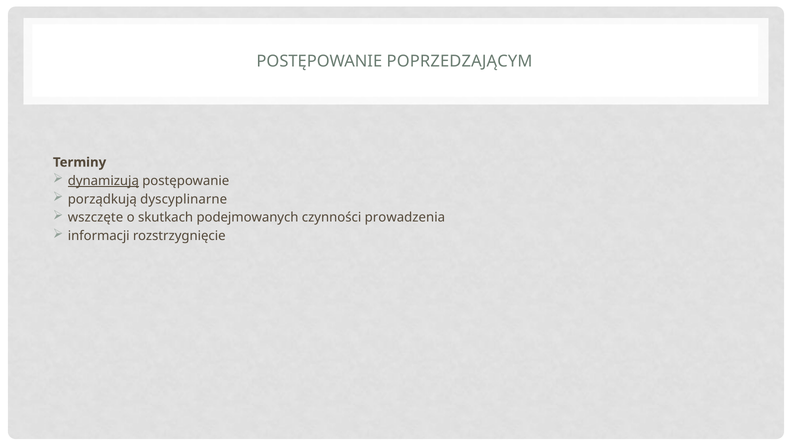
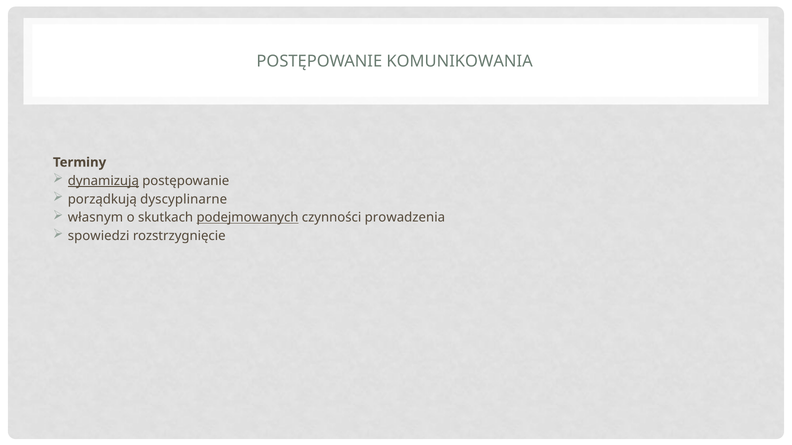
POPRZEDZAJĄCYM: POPRZEDZAJĄCYM -> KOMUNIKOWANIA (460, 61)
wszczęte: wszczęte -> własnym (95, 218)
podejmowanych underline: none -> present (248, 218)
informacji: informacji -> spowiedzi (99, 236)
